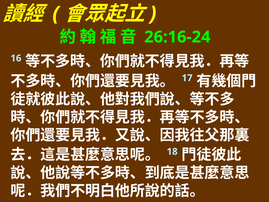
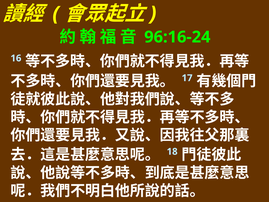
26:16-24: 26:16-24 -> 96:16-24 (177, 37)
